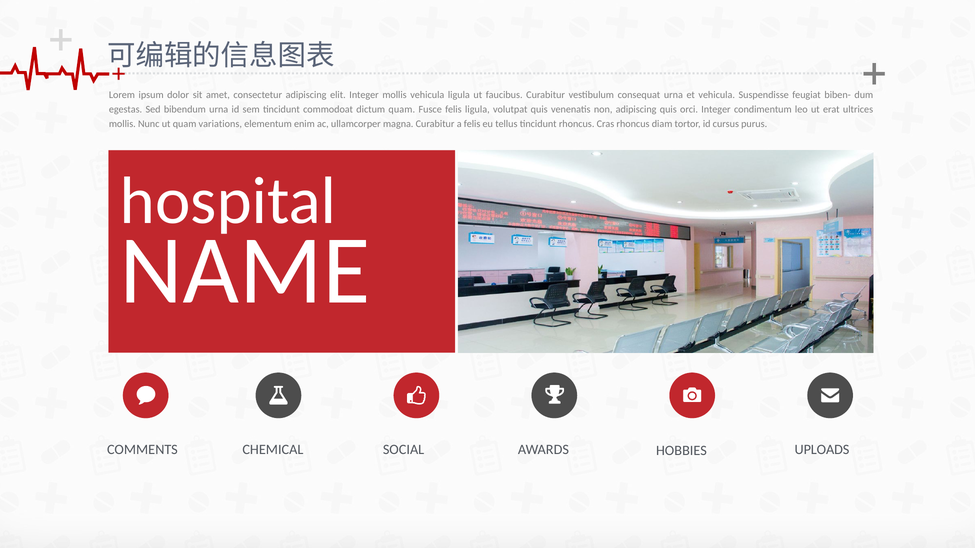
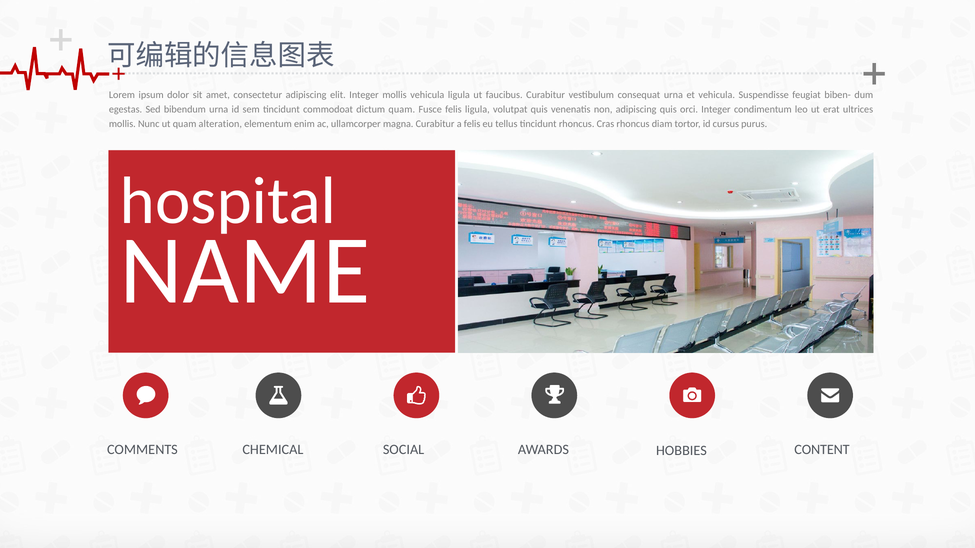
variations: variations -> alteration (220, 124)
UPLOADS: UPLOADS -> CONTENT (822, 450)
